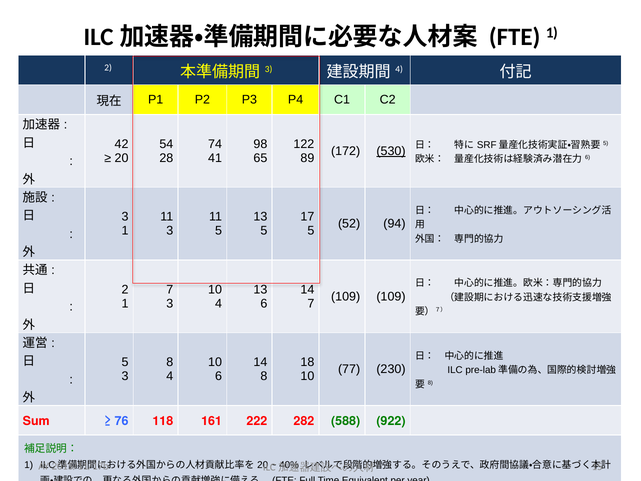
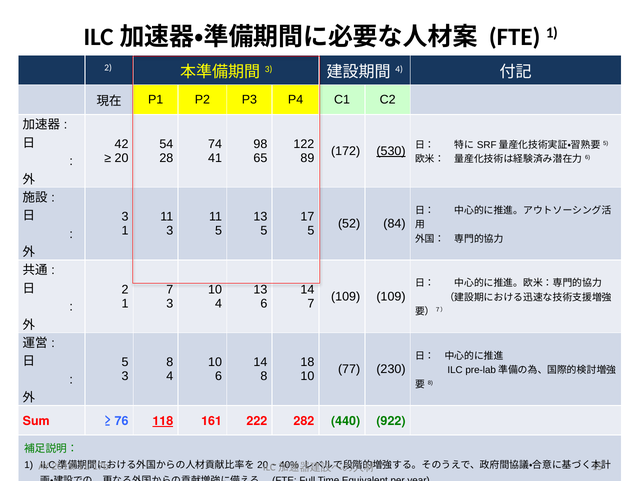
94: 94 -> 84 (394, 224)
118 underline: none -> present (163, 421)
588: 588 -> 440 (346, 421)
